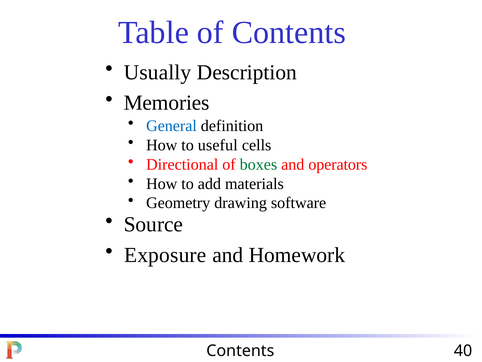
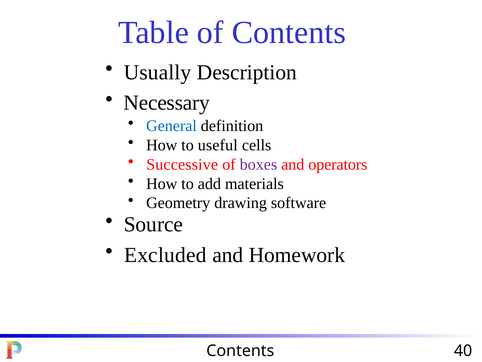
Memories: Memories -> Necessary (167, 103)
Directional: Directional -> Successive (182, 164)
boxes colour: green -> purple (258, 164)
Exposure: Exposure -> Excluded (165, 255)
